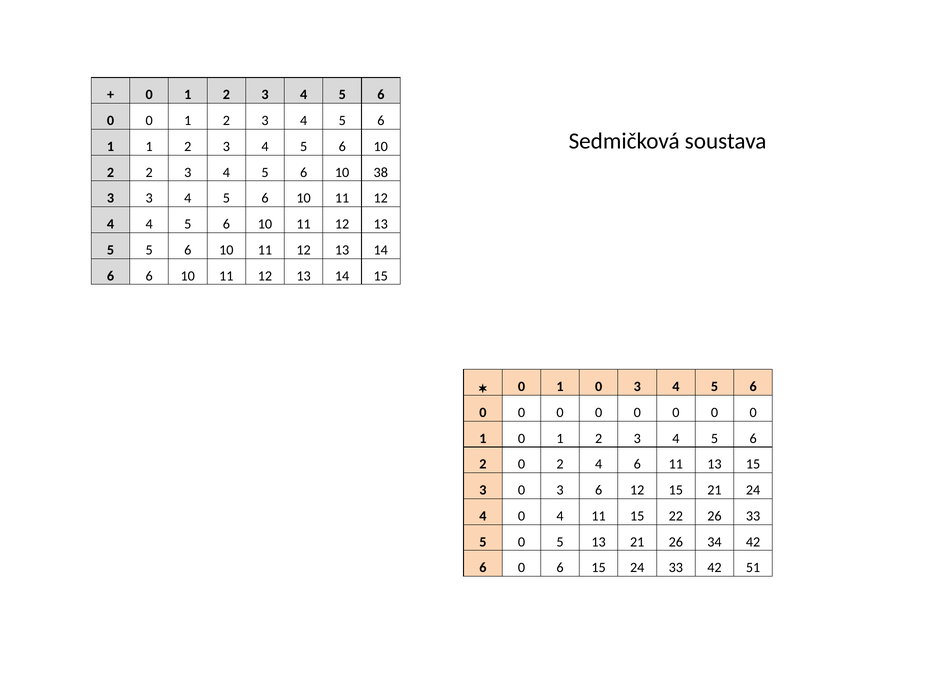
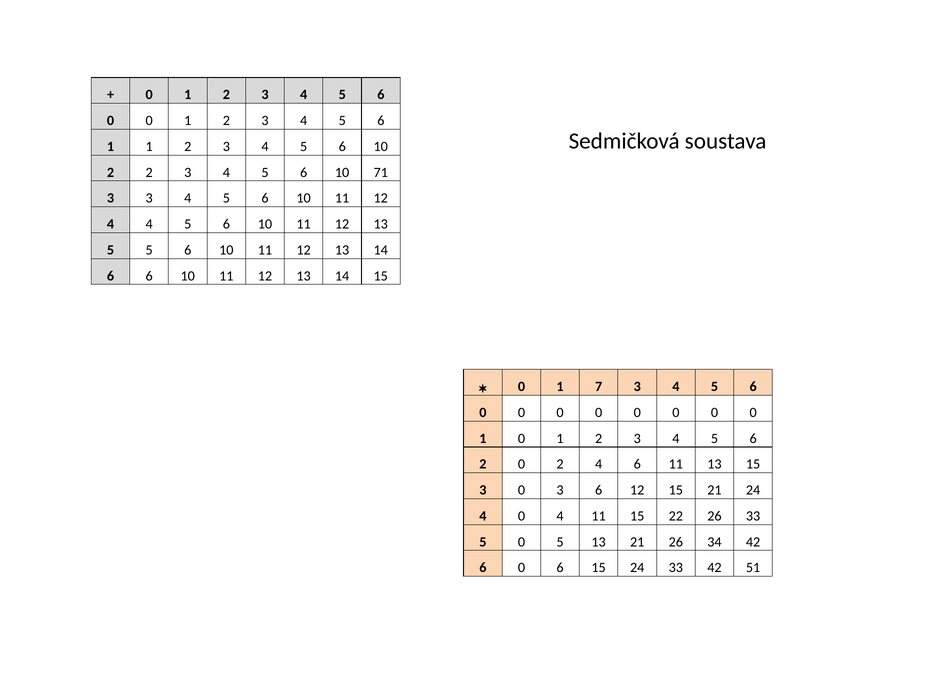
38: 38 -> 71 (381, 172)
0: 0 -> 7 (599, 387)
